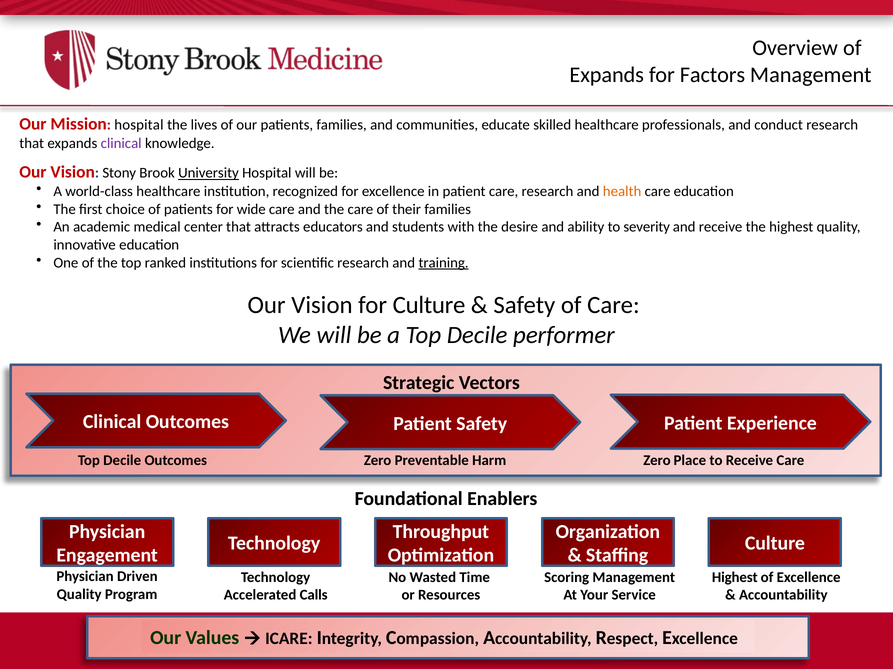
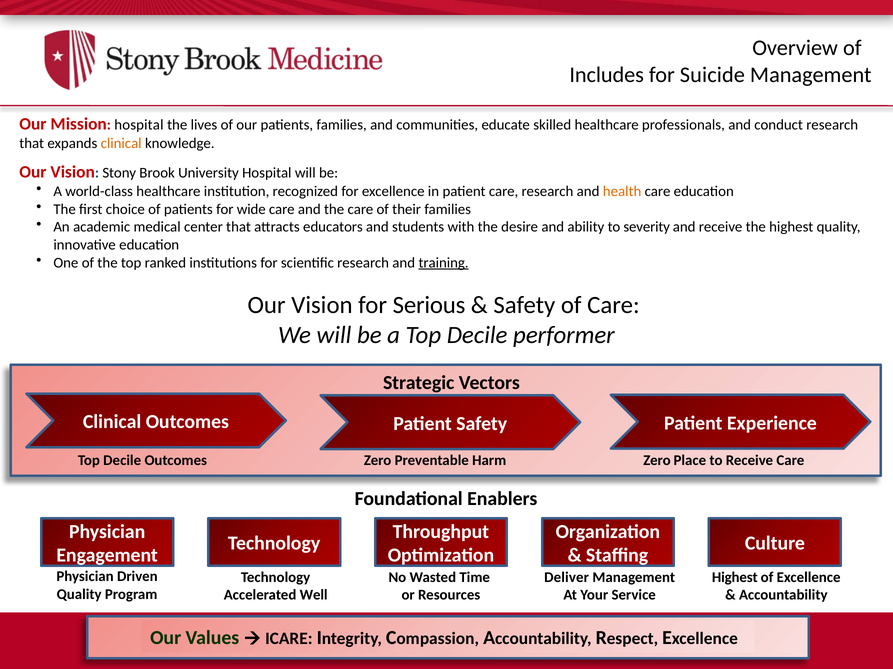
Expands: Expands -> Includes (607, 75)
Factors: Factors -> Suicide (712, 75)
clinical colour: purple -> orange (121, 143)
University underline: present -> none (208, 173)
for Culture: Culture -> Serious (429, 305)
Scoring: Scoring -> Deliver (567, 578)
Calls: Calls -> Well (314, 596)
